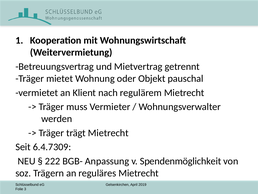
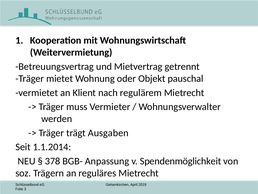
trägt Mietrecht: Mietrecht -> Ausgaben (108, 133)
6.4.7309: 6.4.7309 -> 1.1.2014 (52, 147)
222: 222 -> 378 (53, 161)
